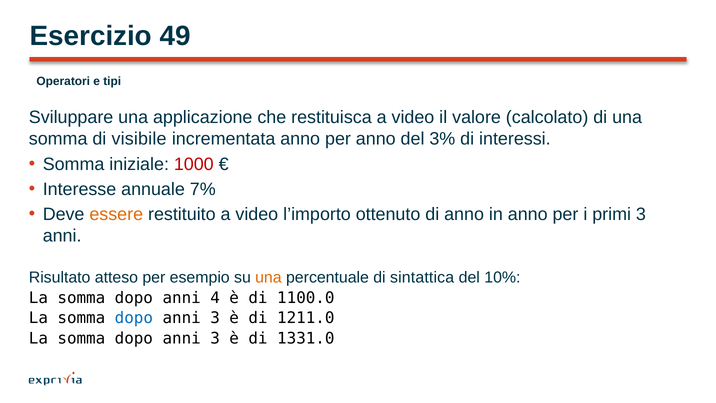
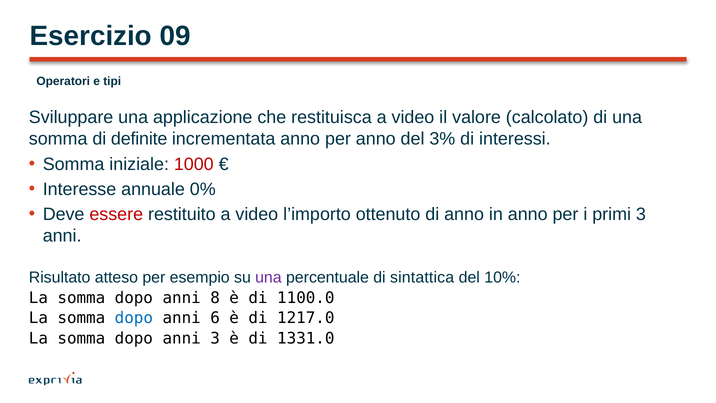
49: 49 -> 09 (175, 36)
visibile: visibile -> definite (139, 139)
7%: 7% -> 0% (203, 189)
essere colour: orange -> red (116, 214)
una colour: orange -> purple (268, 277)
4: 4 -> 8 (215, 298)
3: 3 -> 6 (215, 318)
1211.0: 1211.0 -> 1217.0 (306, 318)
